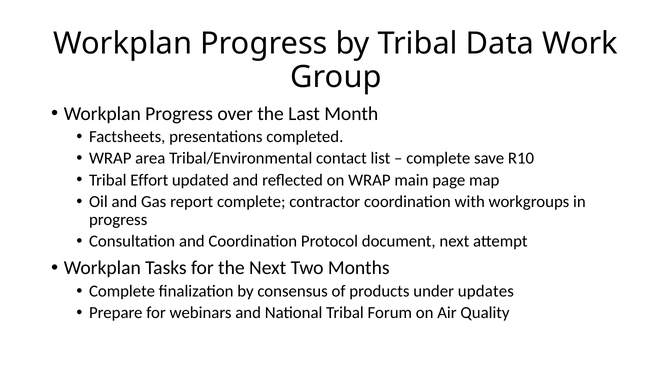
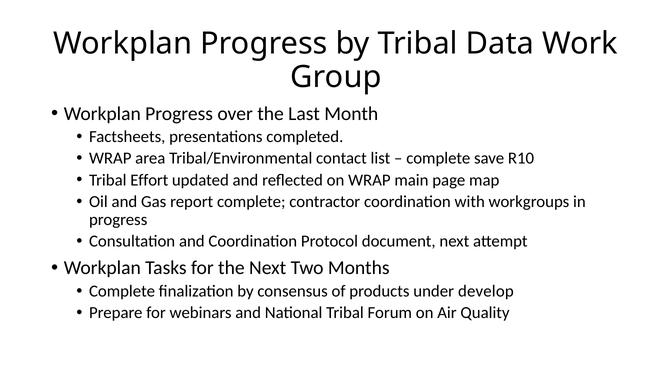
updates: updates -> develop (486, 291)
